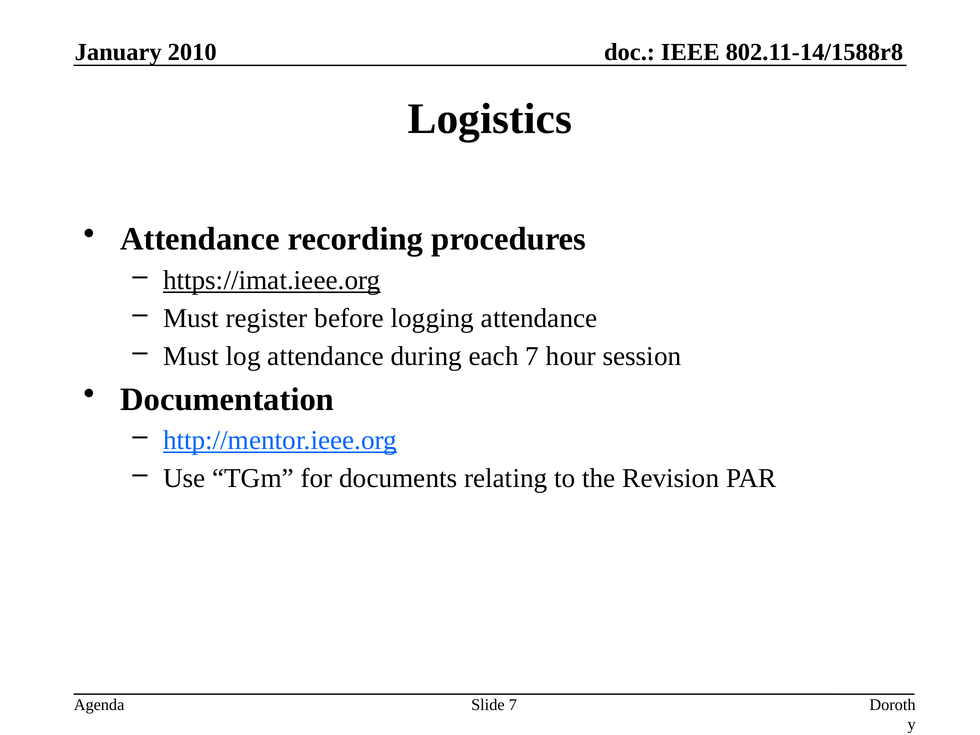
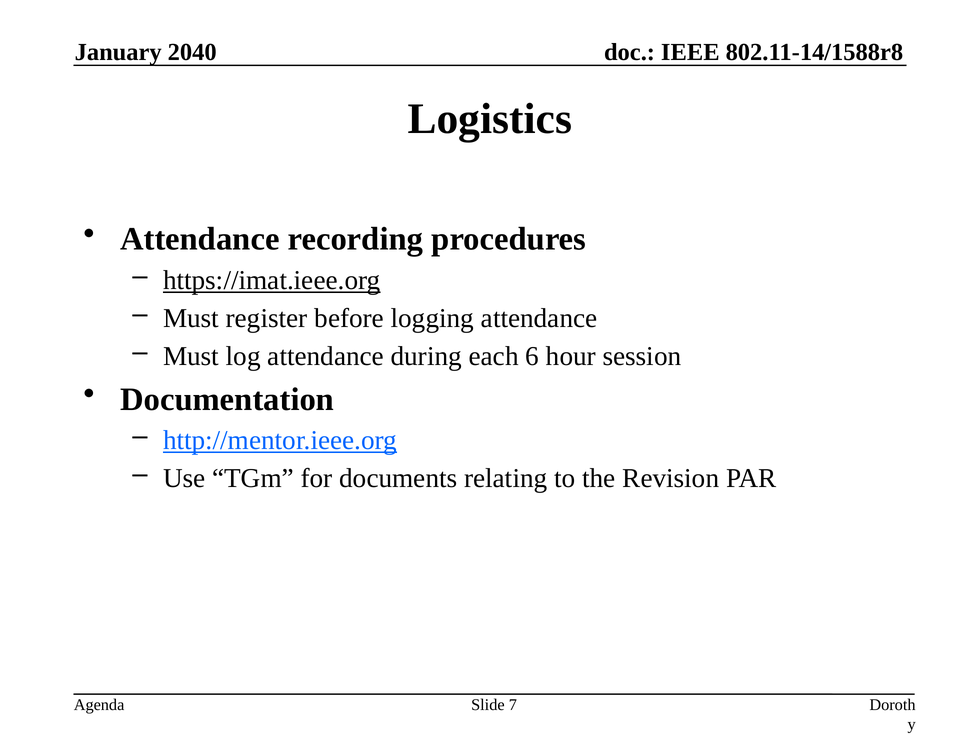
2010: 2010 -> 2040 (192, 52)
each 7: 7 -> 6 (532, 356)
